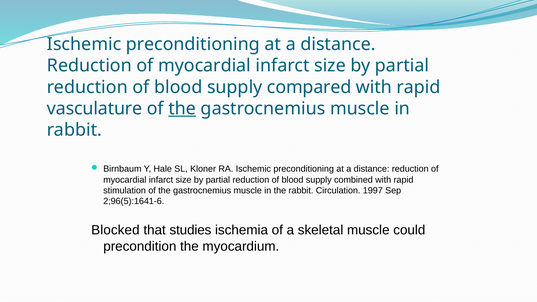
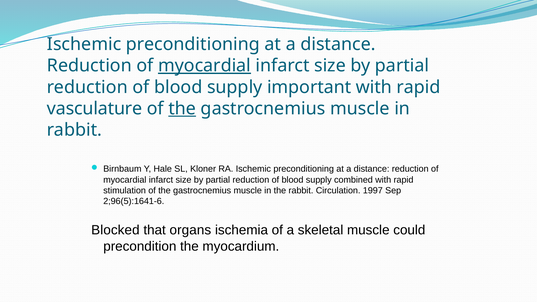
myocardial underline: none -> present (205, 66)
compared: compared -> important (309, 87)
studies: studies -> organs (190, 230)
